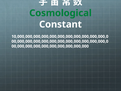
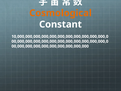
Cosmological colour: green -> orange (60, 13)
